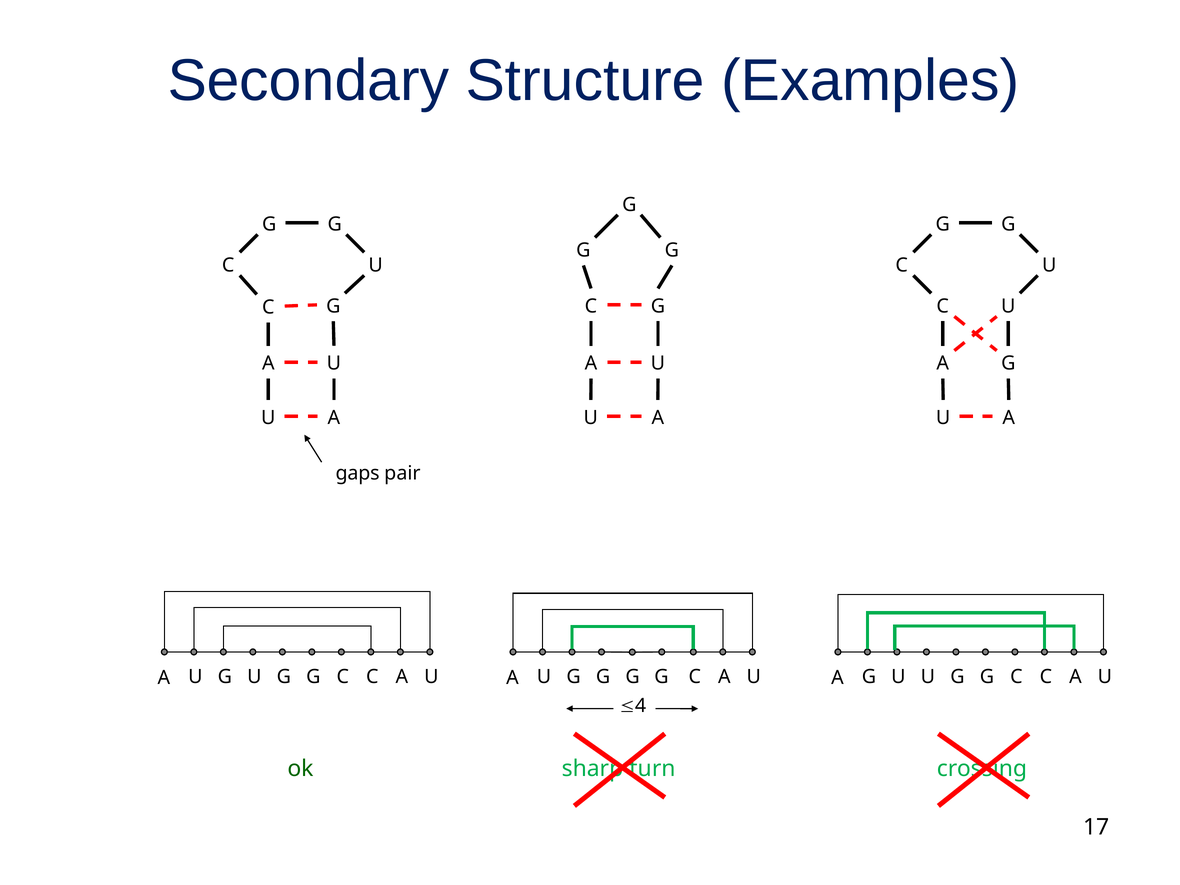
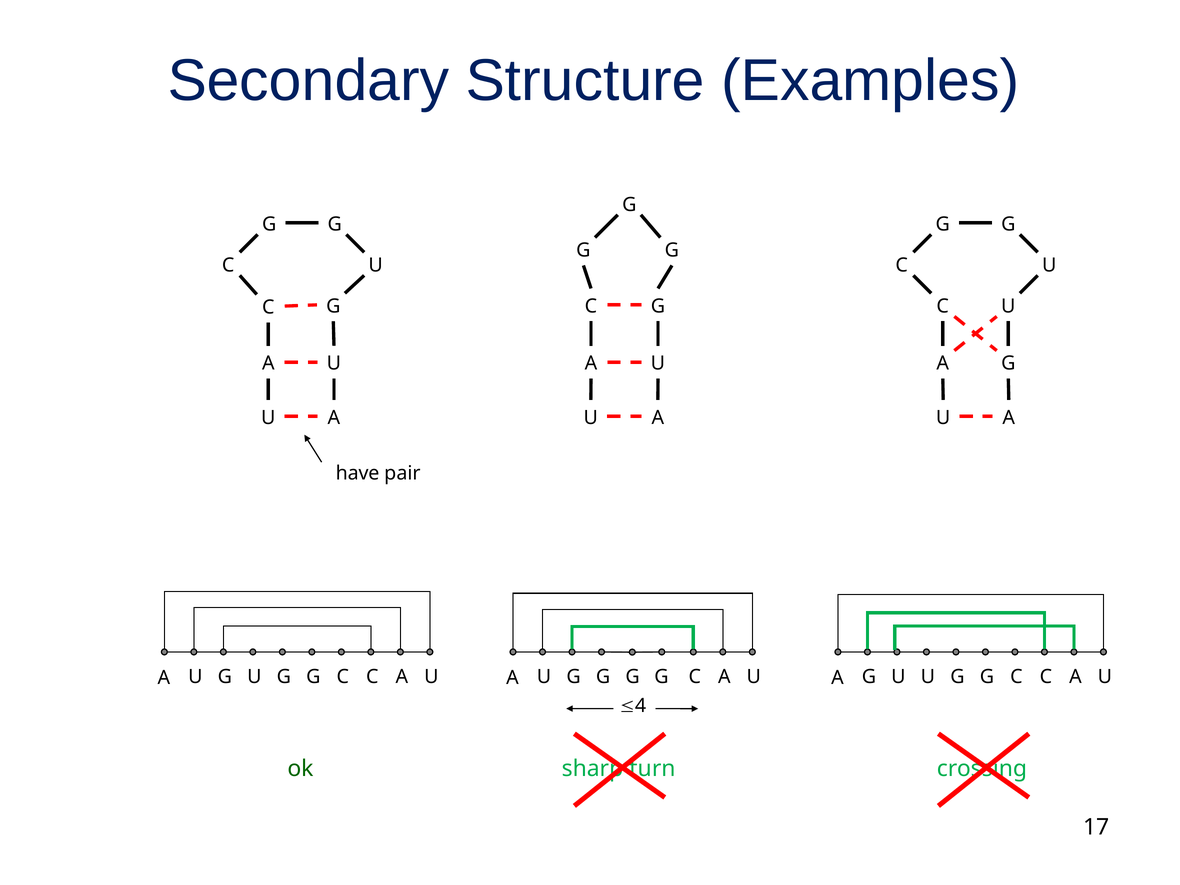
gaps: gaps -> have (358, 473)
